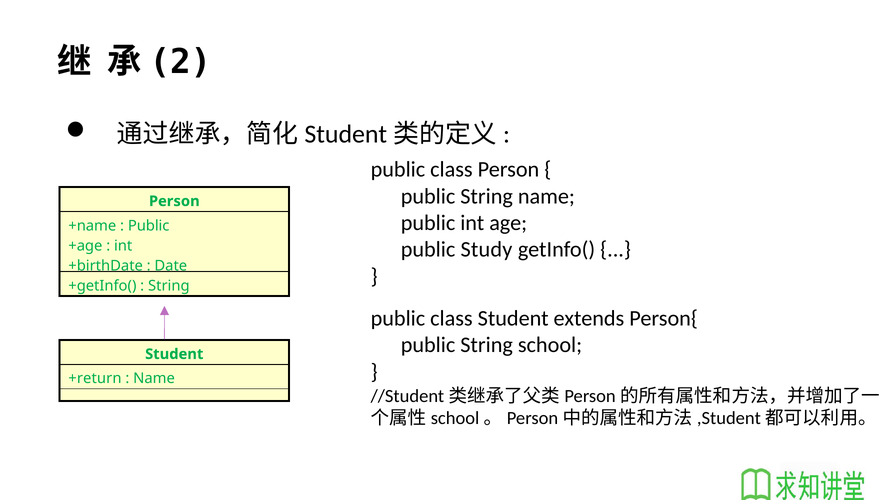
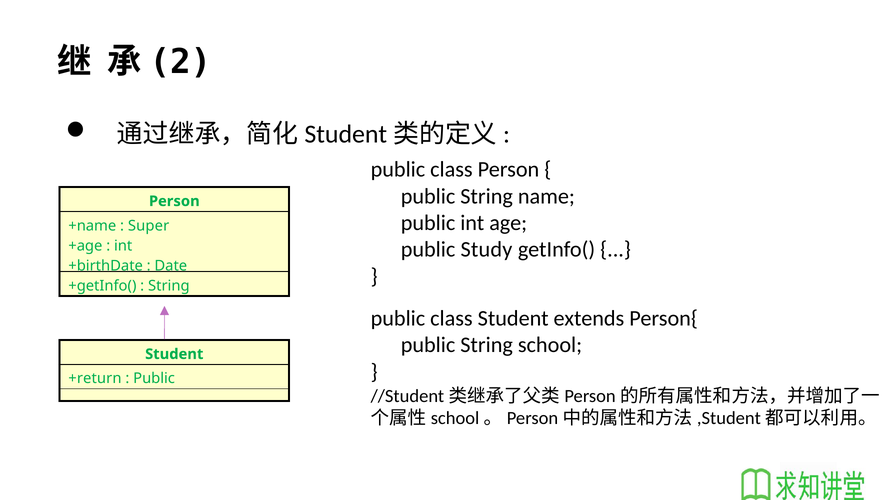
Public: Public -> Super (149, 226)
Name: Name -> Public (154, 379)
